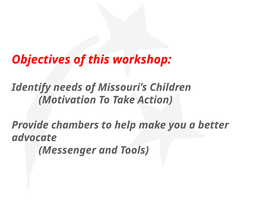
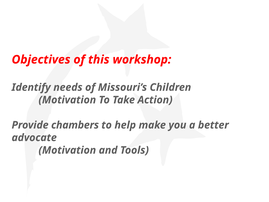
Messenger: Messenger -> Motivation (67, 150)
